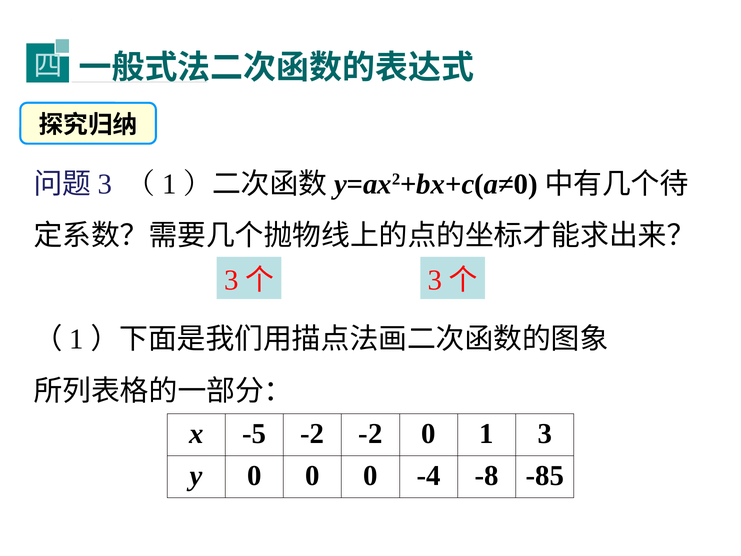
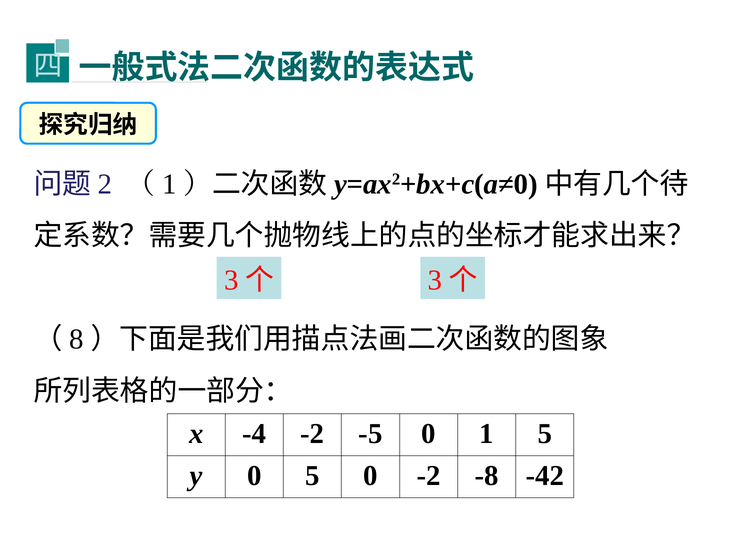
3: 3 -> 2 (105, 184)
1: 1 -> 8 (77, 339)
-5: -5 -> -4 (254, 433)
-2 -2: -2 -> -5 (370, 433)
1 3: 3 -> 5 (545, 433)
y 0 0: 0 -> 5 (312, 476)
0 -4: -4 -> -2 (429, 476)
-85: -85 -> -42 (545, 476)
